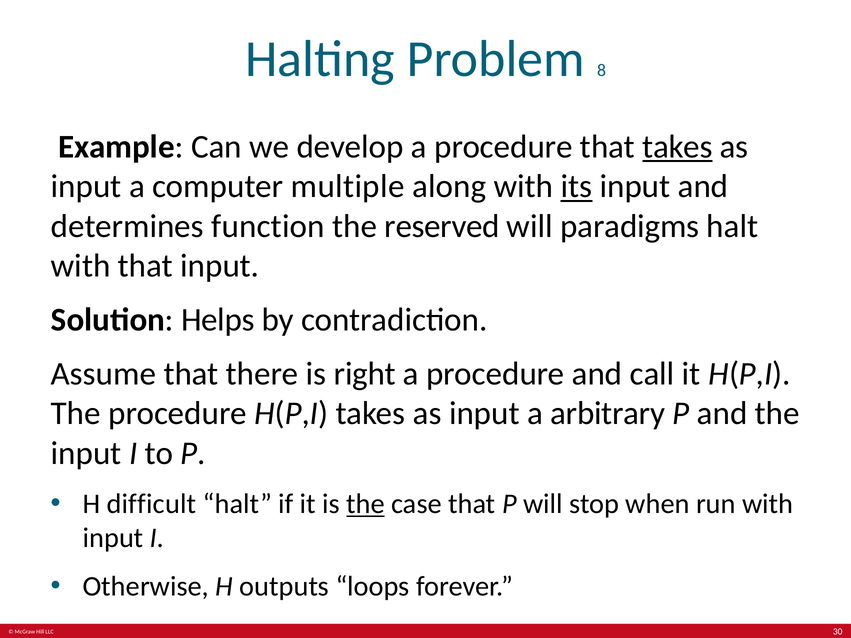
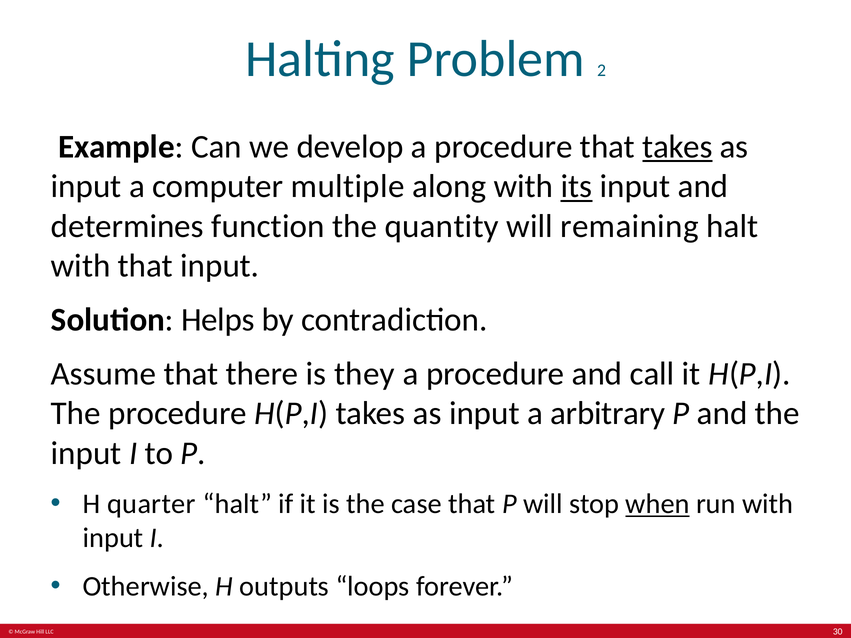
8: 8 -> 2 (602, 70)
reserved: reserved -> quantity (442, 226)
paradigms: paradigms -> remaining (629, 226)
right: right -> they (364, 374)
difficult: difficult -> quarter (151, 504)
the underline: present -> none (366, 504)
when underline: none -> present (658, 504)
